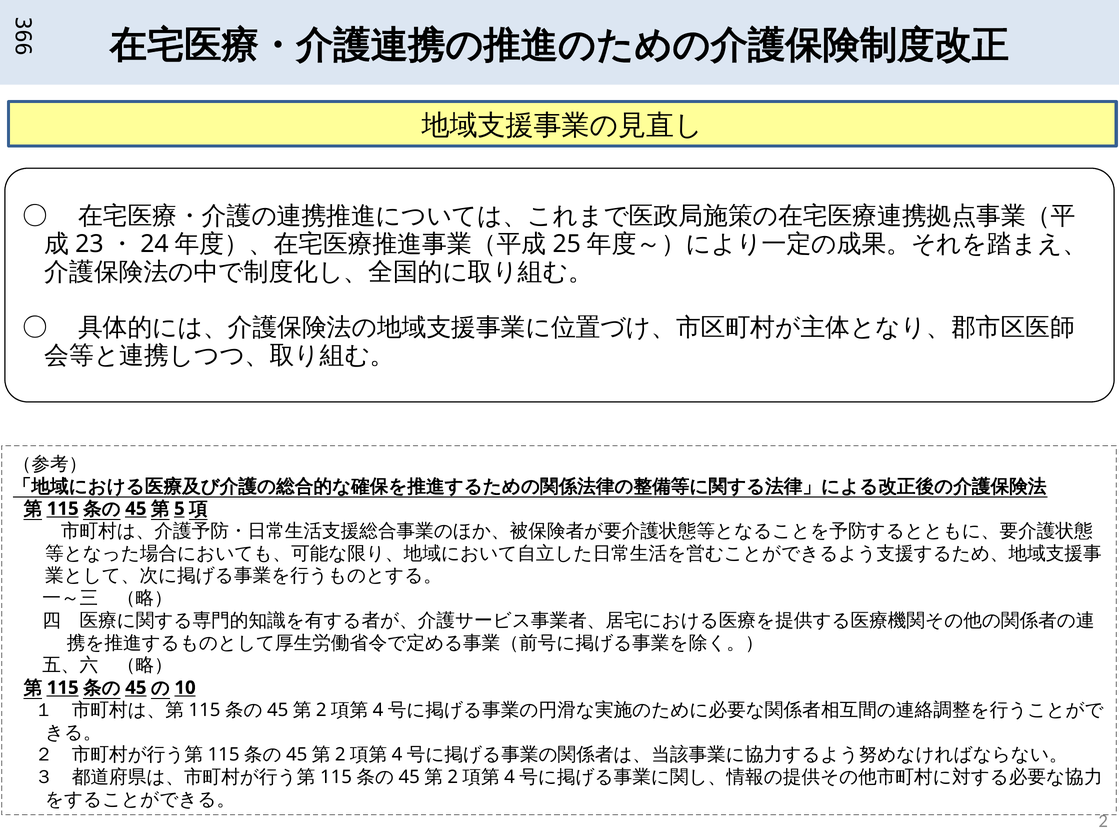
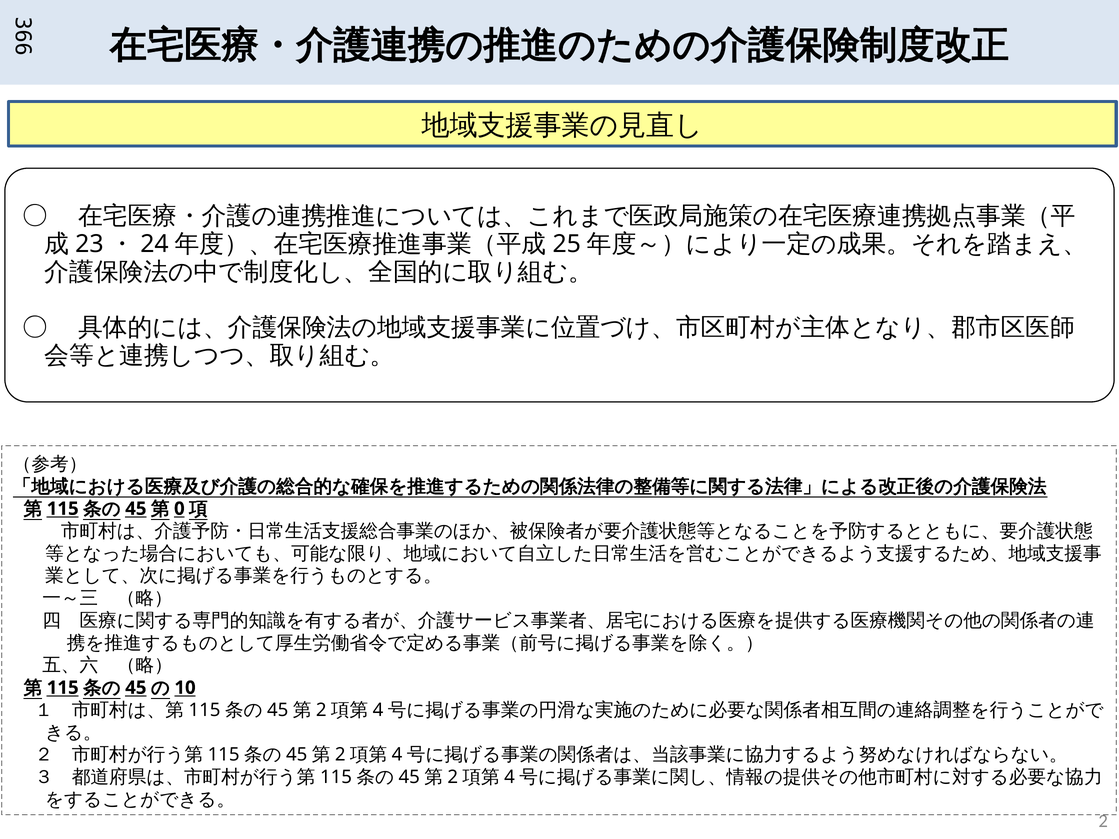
5: 5 -> 0 (179, 509)
